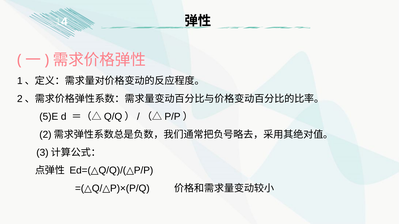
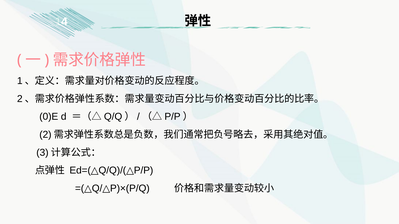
5)E: 5)E -> 0)E (49, 117)
